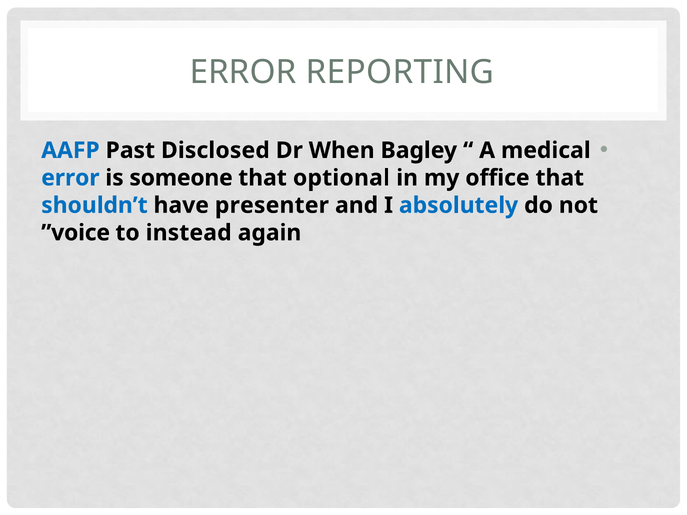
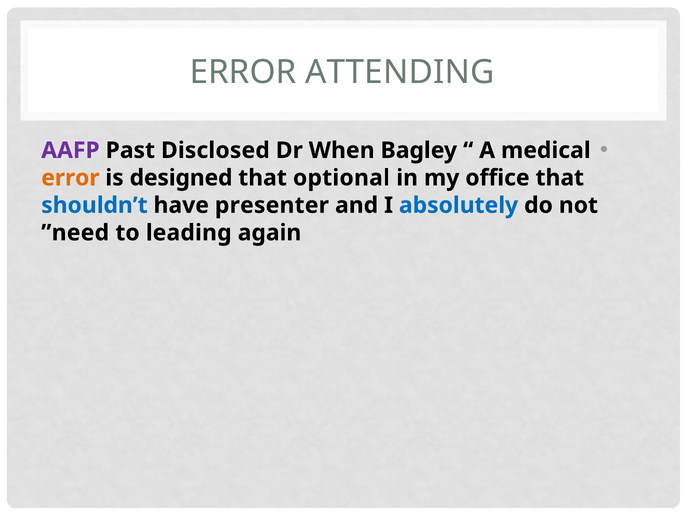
REPORTING: REPORTING -> ATTENDING (400, 72)
AAFP colour: blue -> purple (70, 150)
error colour: blue -> orange (70, 178)
someone: someone -> designed (181, 178)
voice: voice -> need (80, 233)
instead: instead -> leading (189, 233)
